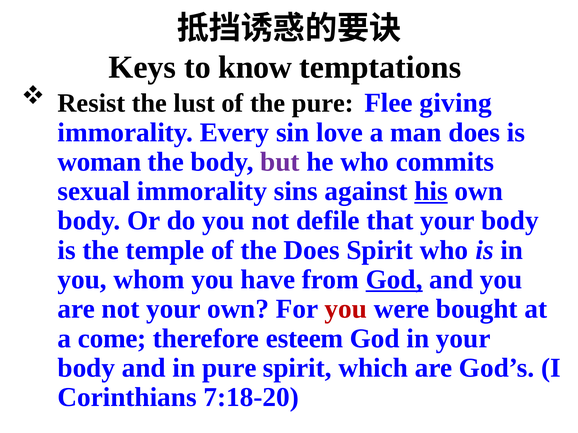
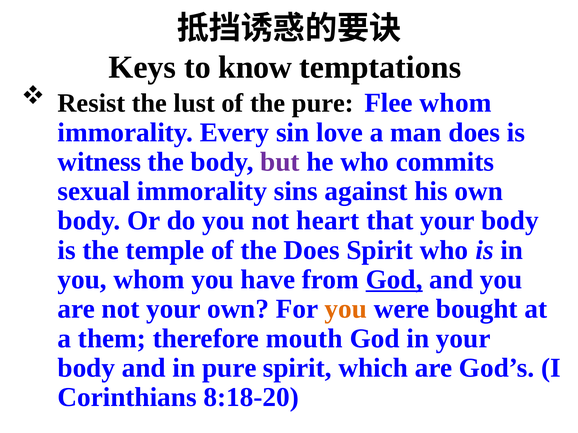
Flee giving: giving -> whom (456, 103)
woman: woman -> witness (99, 162)
his underline: present -> none (431, 191)
defile: defile -> heart (328, 221)
you colour: red -> orange (346, 309)
come: come -> them (112, 339)
esteem: esteem -> mouth (304, 339)
7:18-20: 7:18-20 -> 8:18-20 (251, 398)
